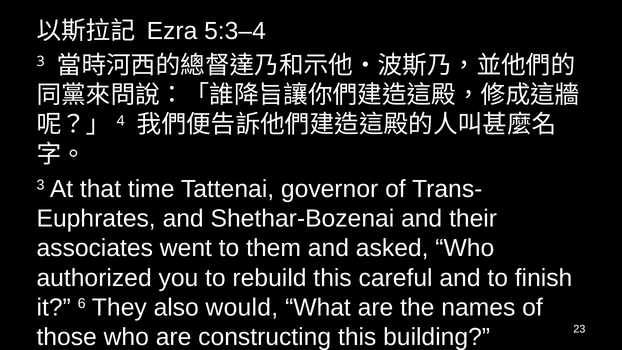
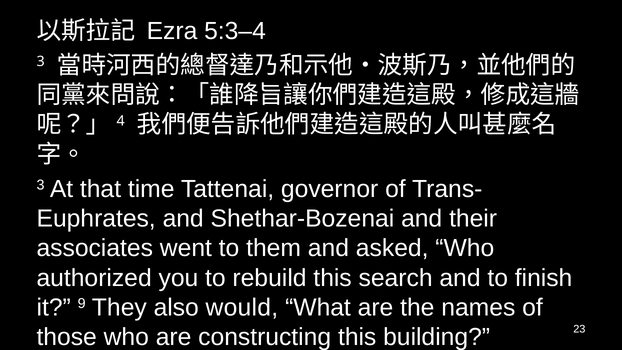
careful: careful -> search (396, 278)
6: 6 -> 9 (82, 303)
